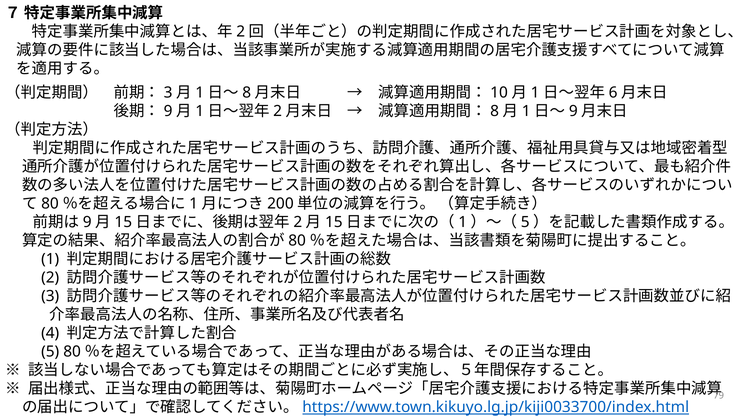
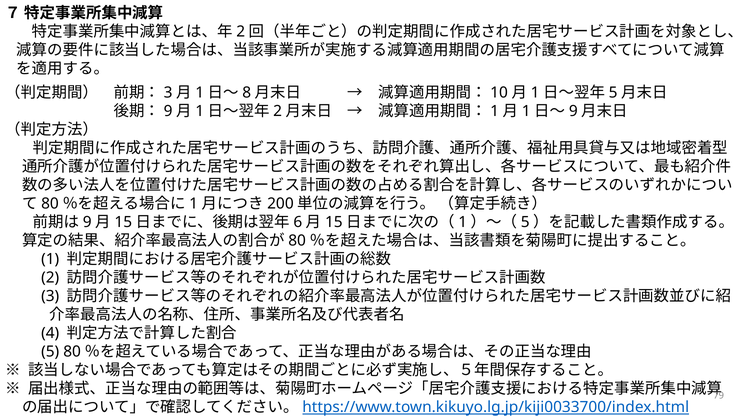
6: 6 -> 5 (613, 93)
8: 8 -> 1 (495, 111)
2: 2 -> 6 (298, 222)
